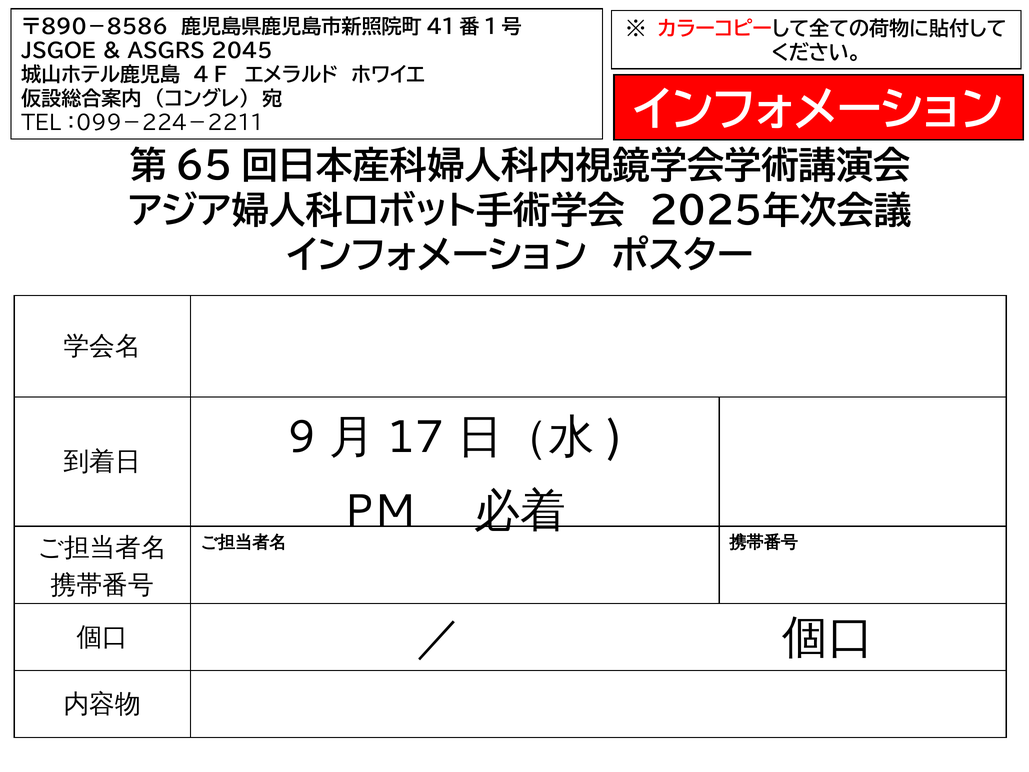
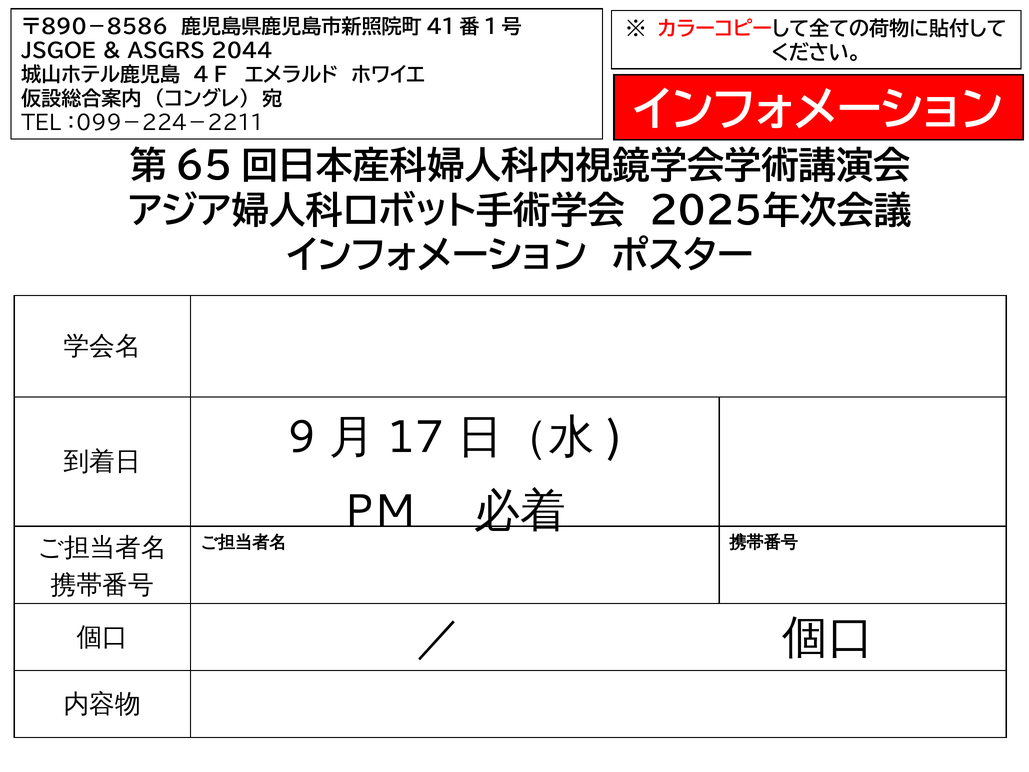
2045: 2045 -> 2044 (242, 51)
